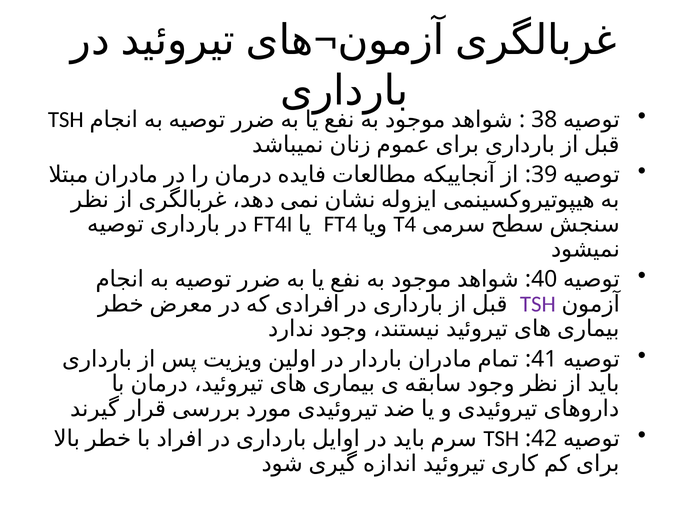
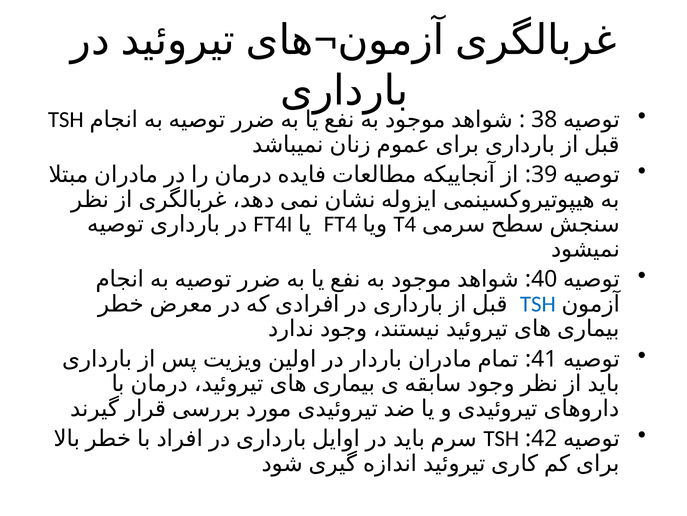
TSH colour: purple -> blue (538, 304)
